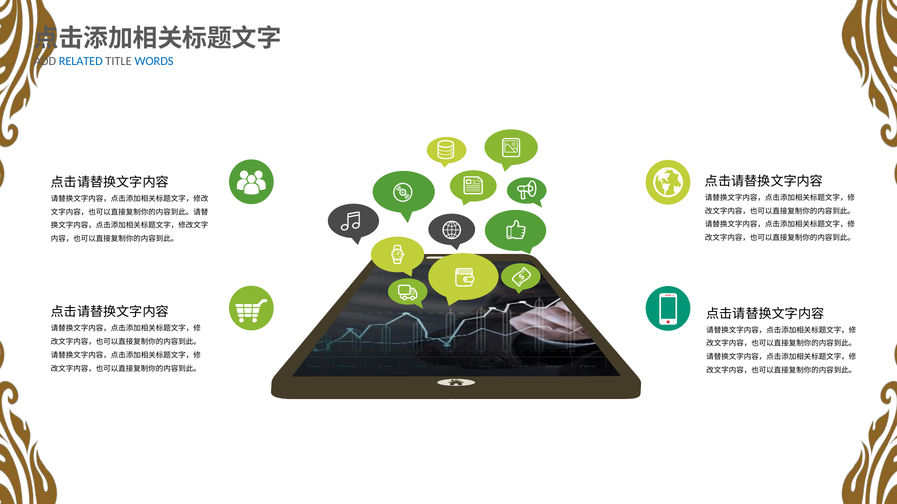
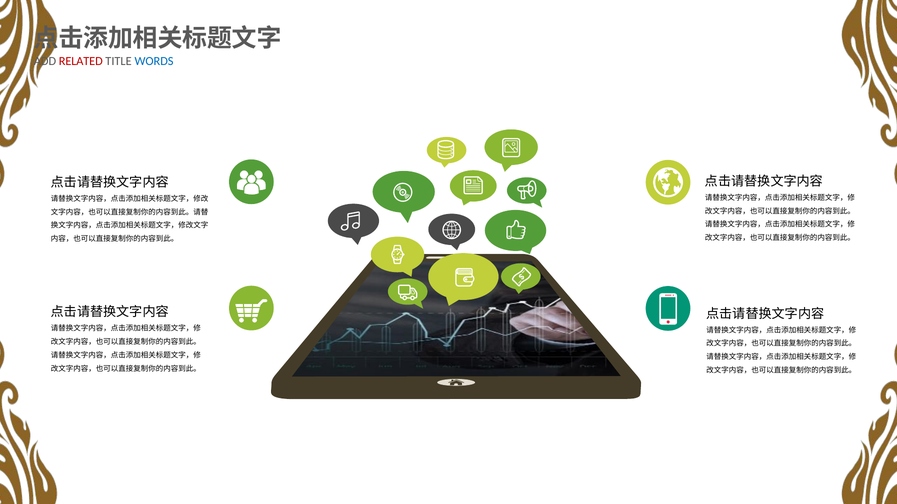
RELATED colour: blue -> red (81, 61)
